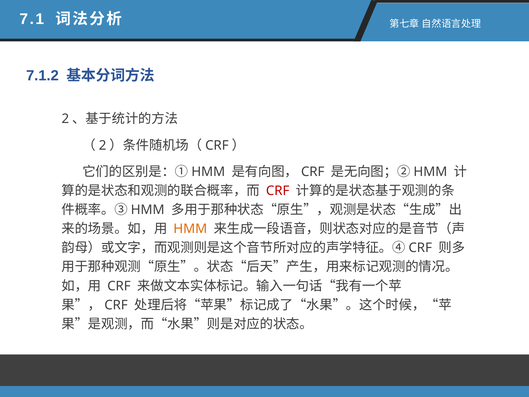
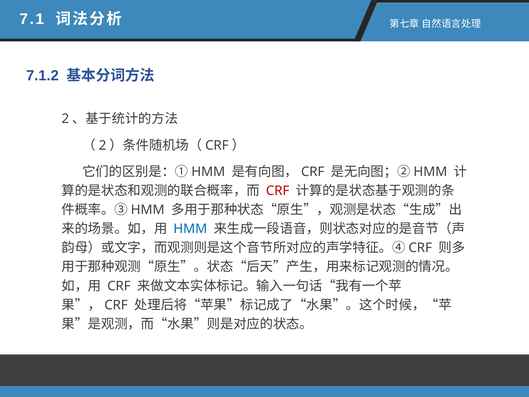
HMM colour: orange -> blue (190, 229)
